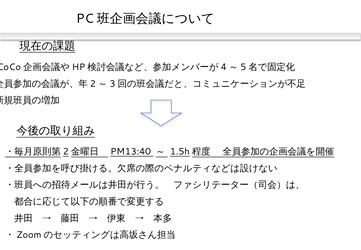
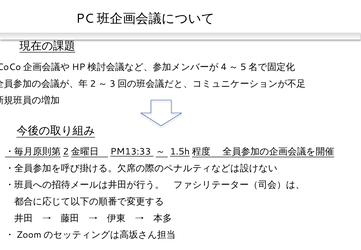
PM13:40: PM13:40 -> PM13:33 (131, 151)
